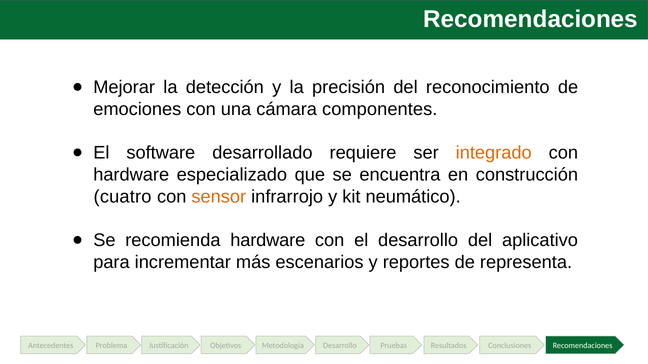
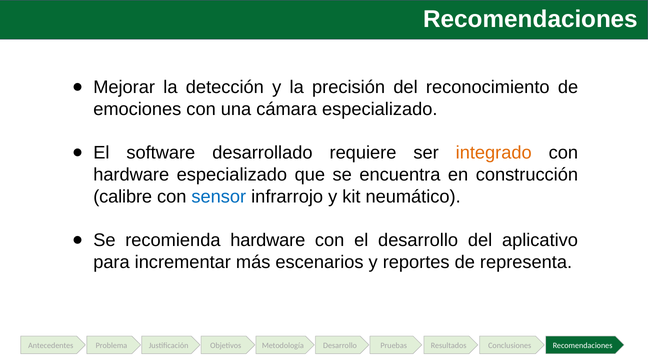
cámara componentes: componentes -> especializado (380, 109)
cuatro: cuatro -> calibre (123, 197)
sensor colour: orange -> blue (219, 197)
